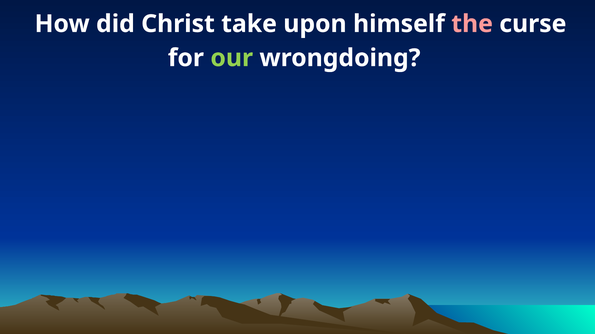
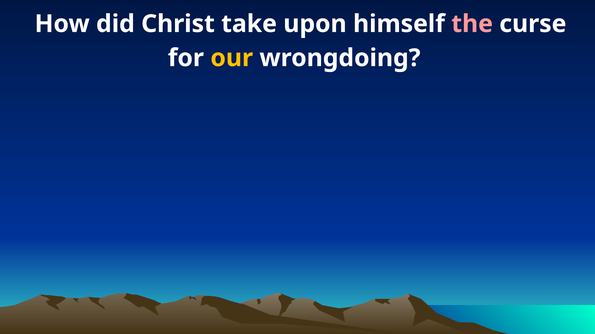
our colour: light green -> yellow (232, 58)
